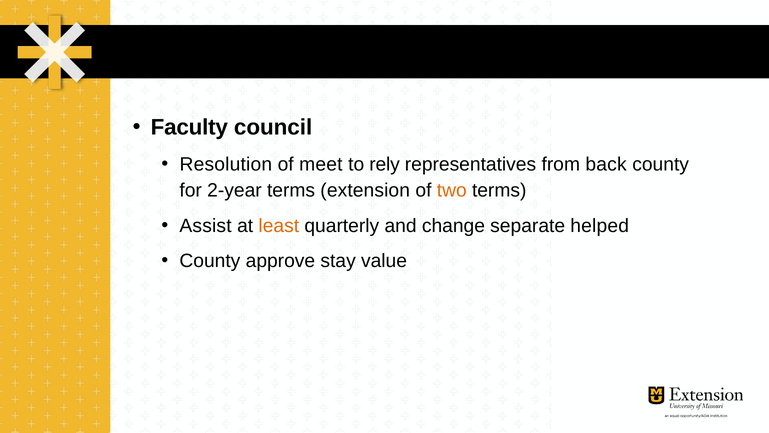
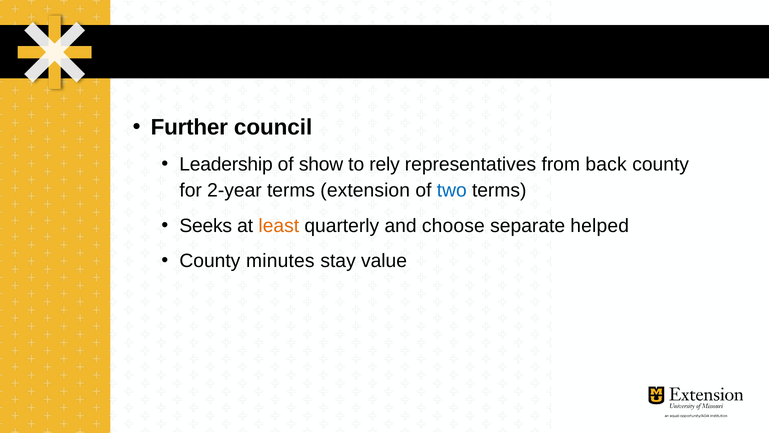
Faculty: Faculty -> Further (189, 127)
Resolution: Resolution -> Leadership (226, 164)
meet: meet -> show (321, 164)
two colour: orange -> blue (452, 190)
Assist: Assist -> Seeks (206, 226)
change: change -> choose (453, 226)
approve: approve -> minutes (280, 261)
